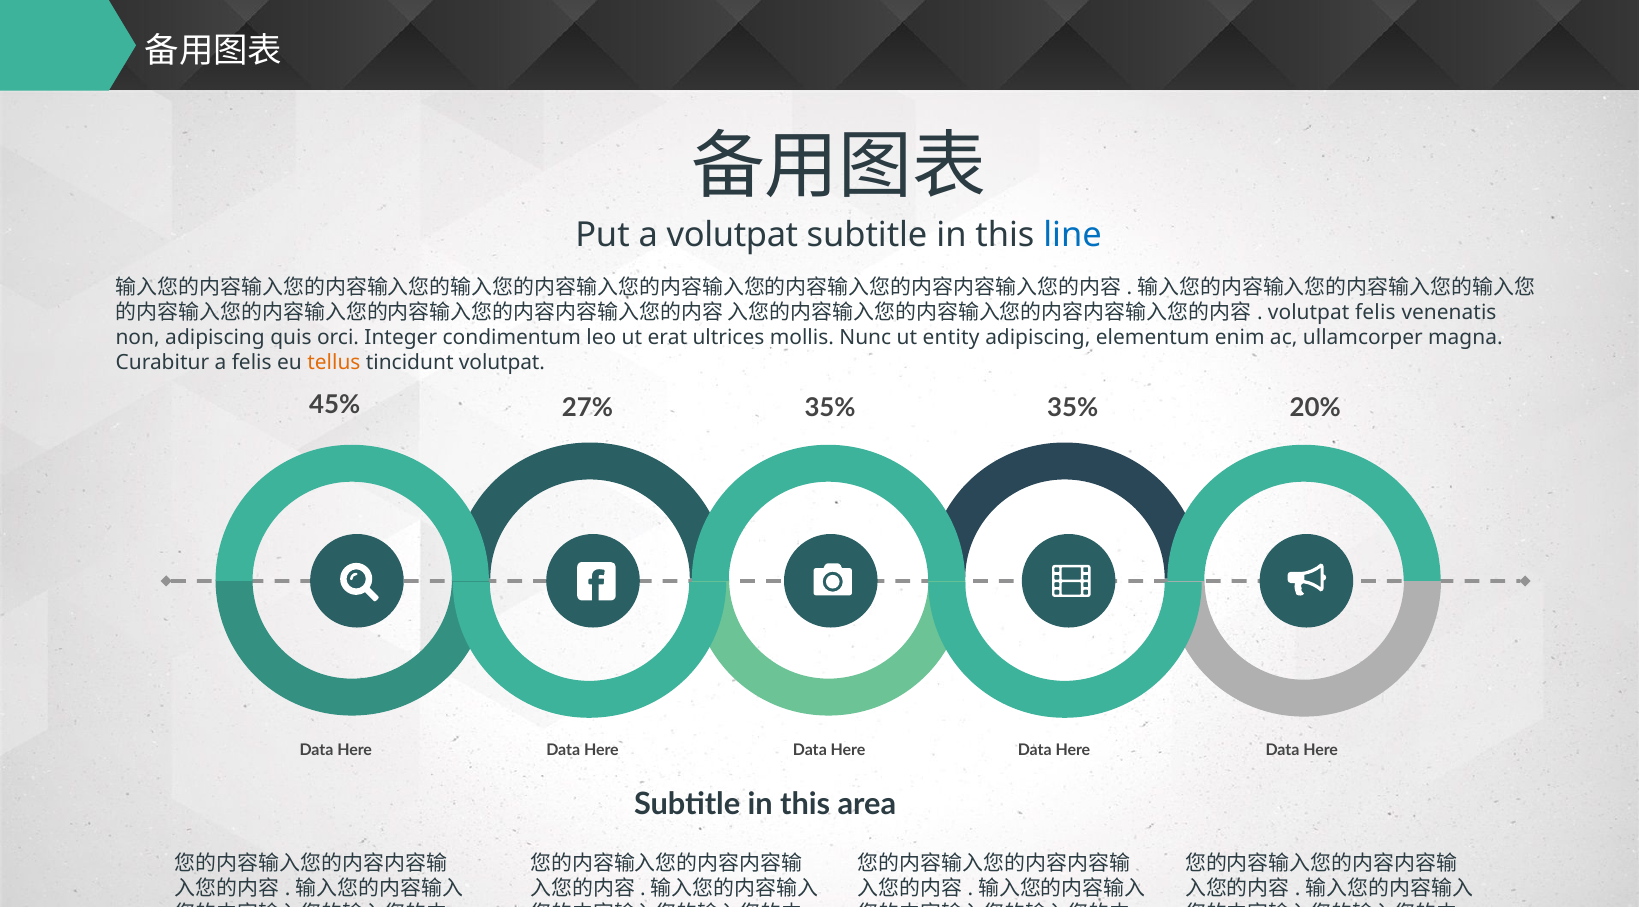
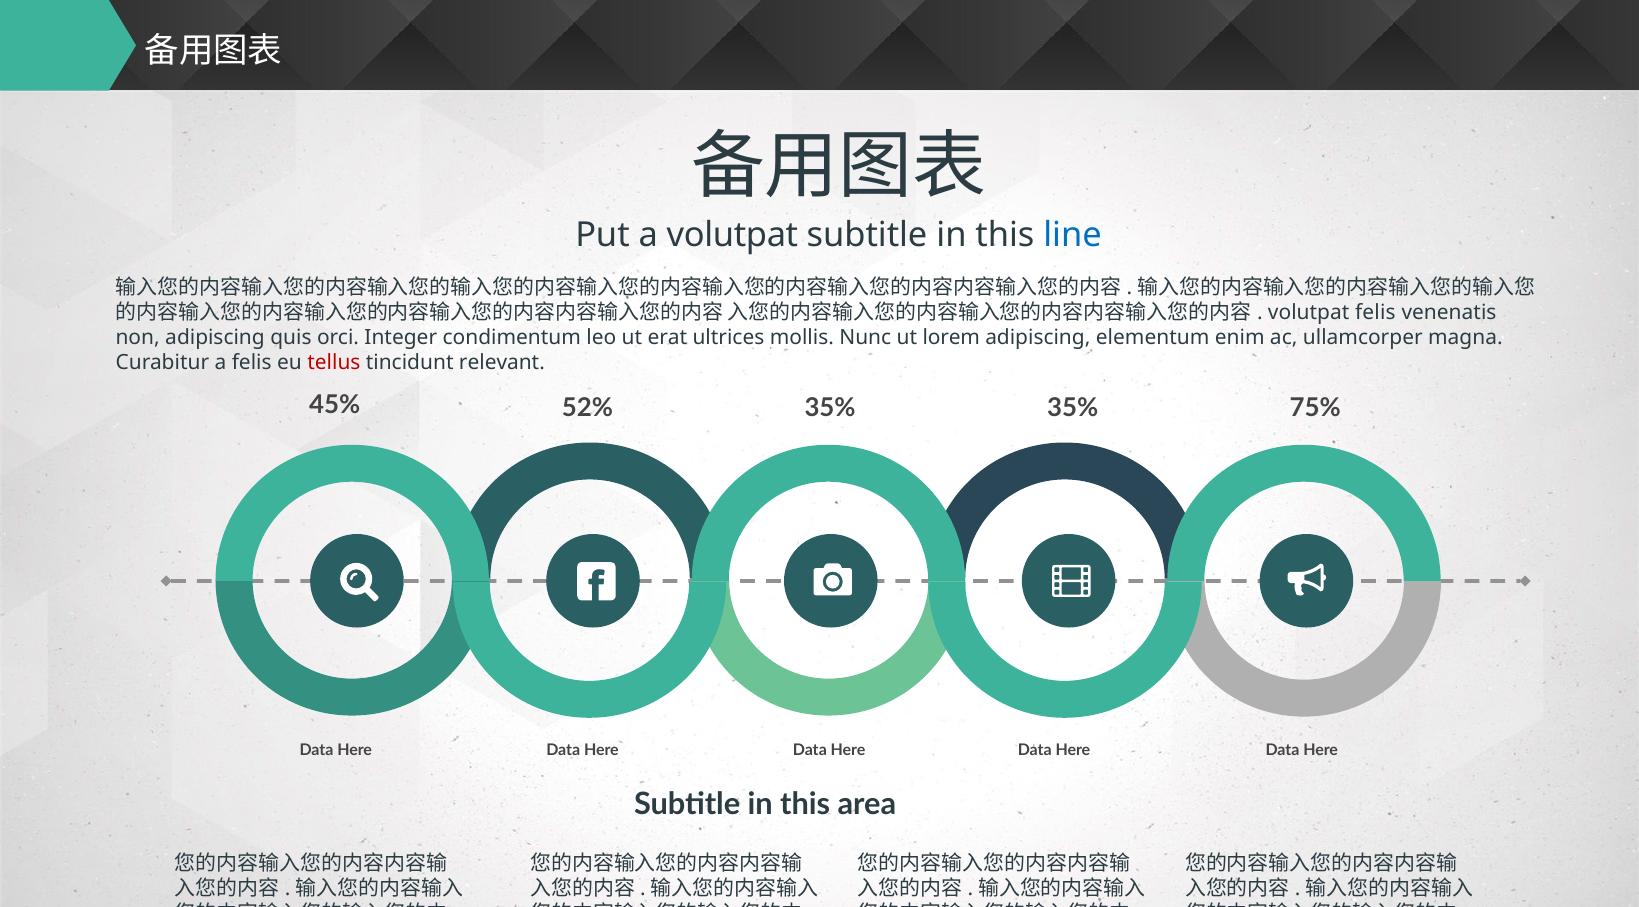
entity: entity -> lorem (951, 337)
tellus colour: orange -> red (334, 362)
tincidunt volutpat: volutpat -> relevant (502, 362)
27%: 27% -> 52% (588, 407)
20%: 20% -> 75% (1315, 407)
